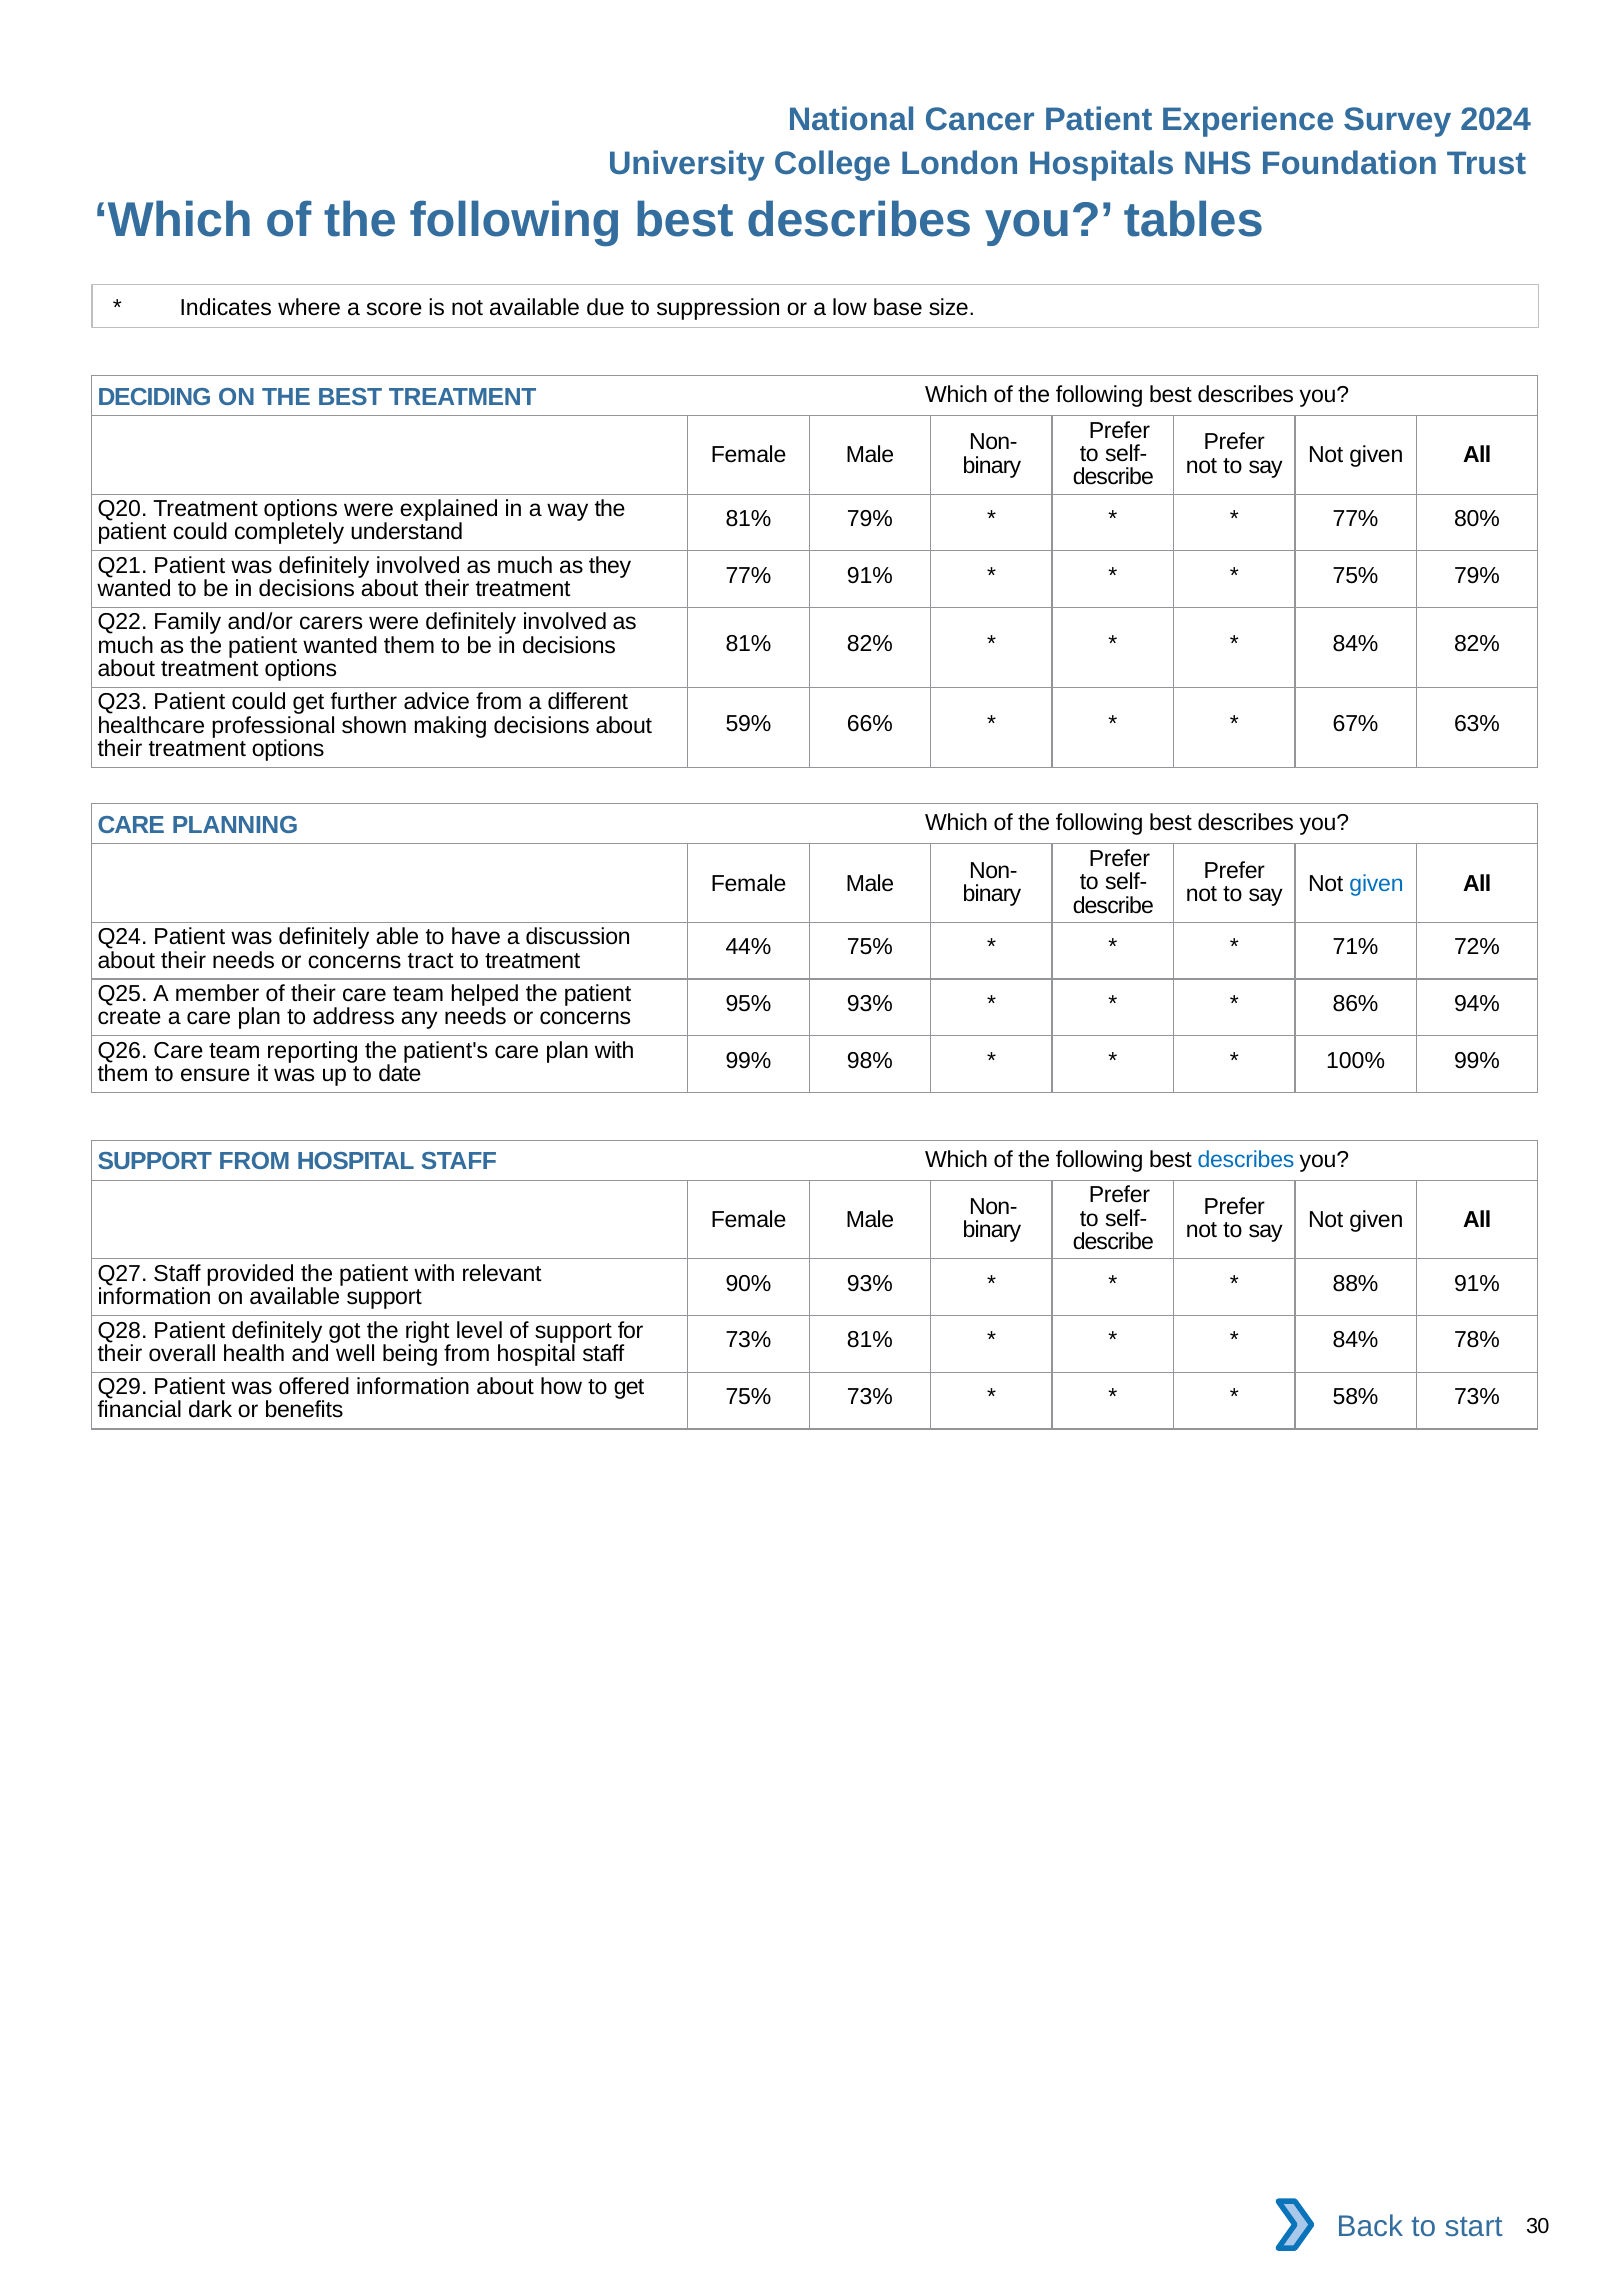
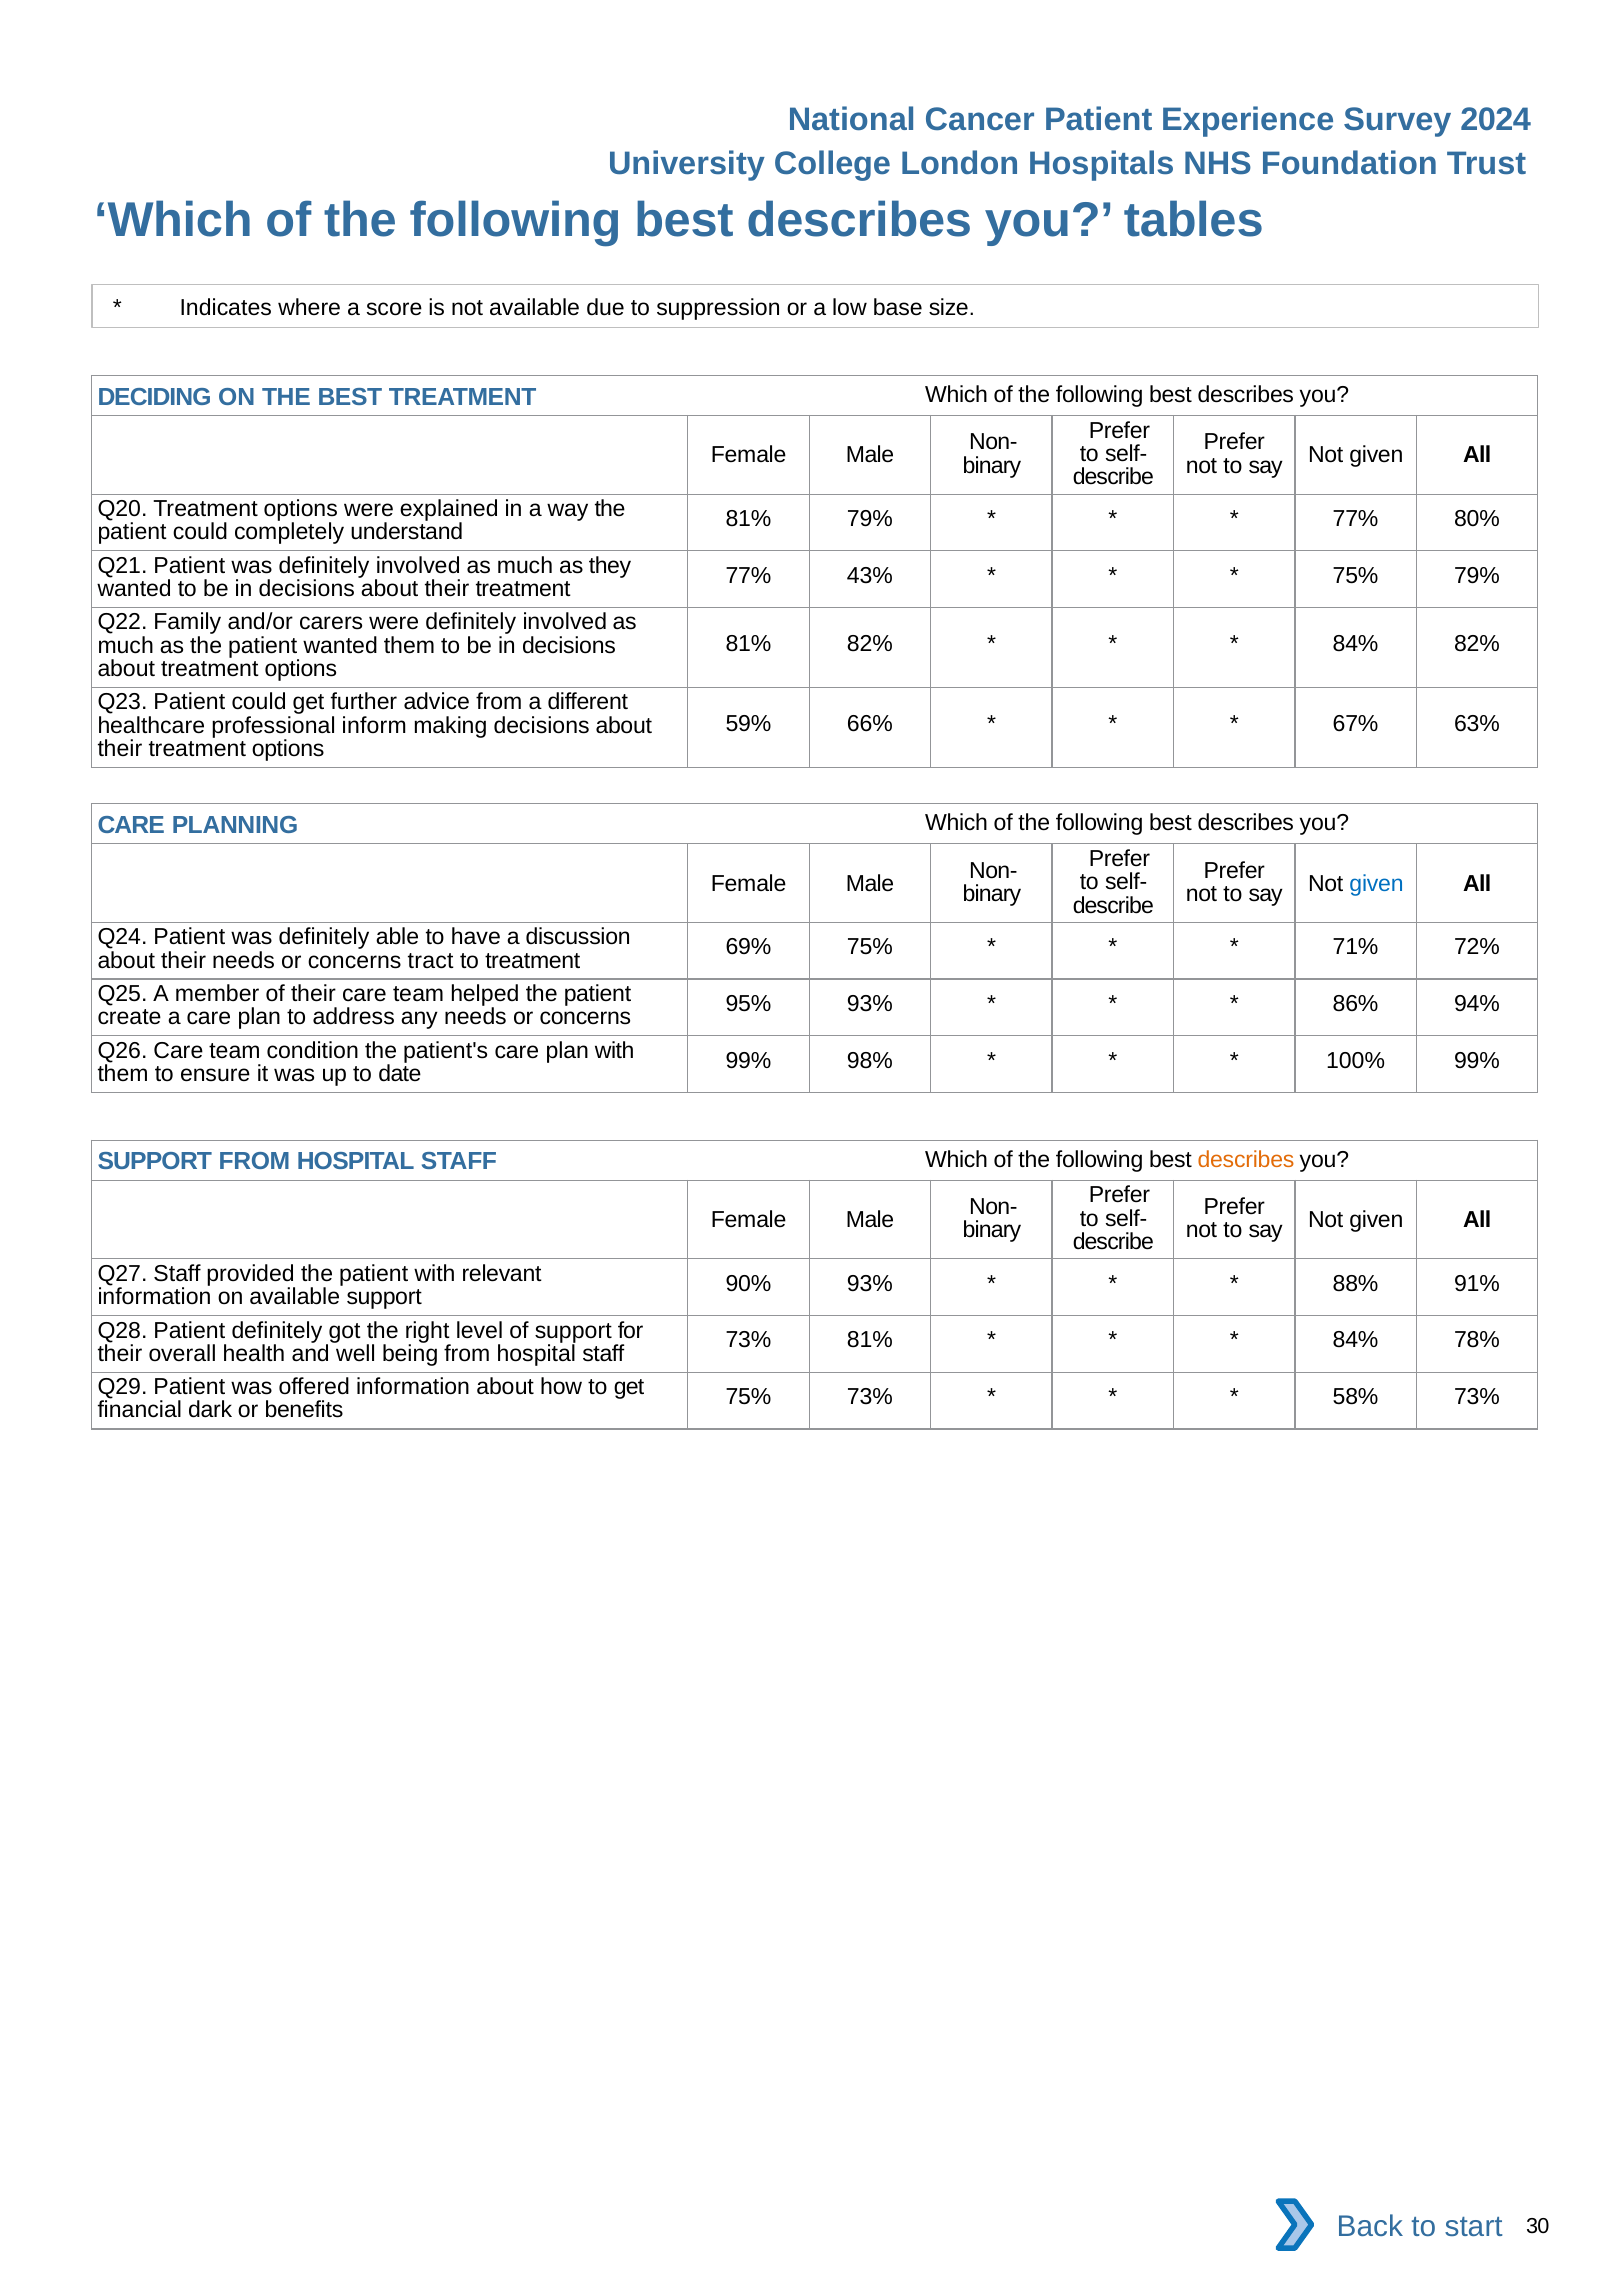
77% 91%: 91% -> 43% (870, 575)
shown: shown -> inform (374, 725)
44%: 44% -> 69% (748, 947)
reporting: reporting -> condition (313, 1050)
describes colour: blue -> orange (1246, 1159)
